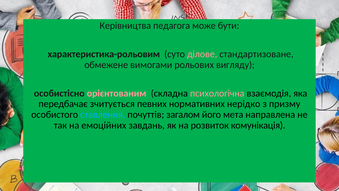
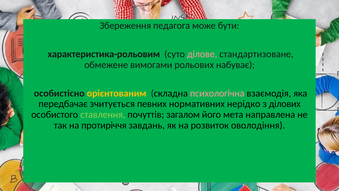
Керівництва: Керівництва -> Збереження (125, 26)
вигляду: вигляду -> набуває (235, 65)
орієнтованим colour: pink -> yellow (117, 93)
призму: призму -> ділових (285, 104)
ставлення colour: light blue -> light green (103, 114)
емоційних: емоційних -> протиріччя (104, 125)
комунікація: комунікація -> оволодіння (258, 125)
